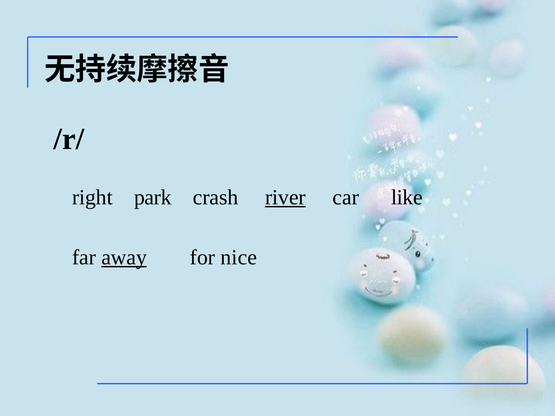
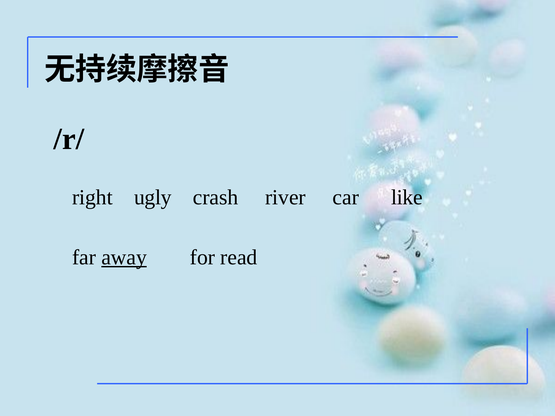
park: park -> ugly (153, 198)
river underline: present -> none (285, 198)
nice: nice -> read (239, 258)
